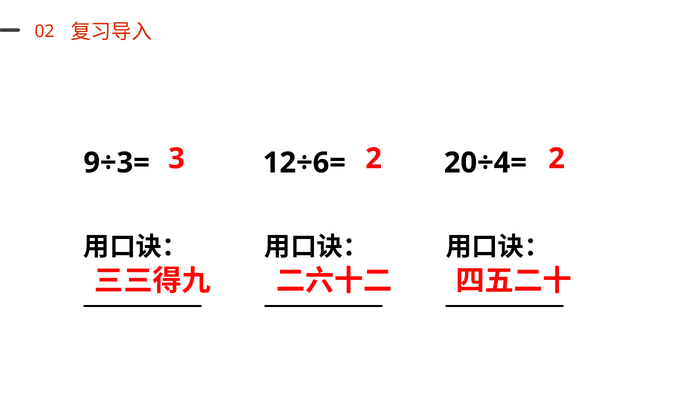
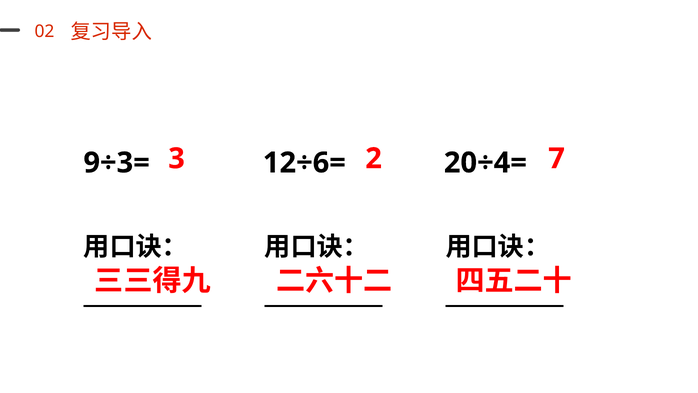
2 2: 2 -> 7 (557, 158)
